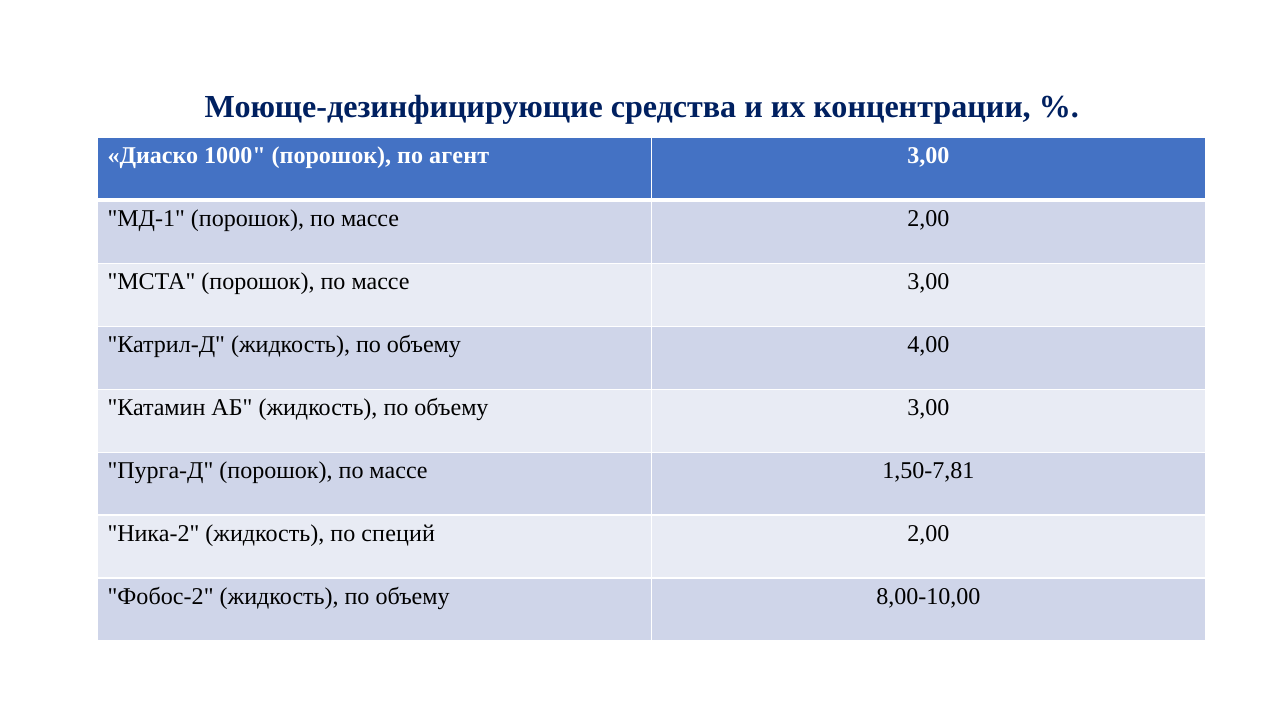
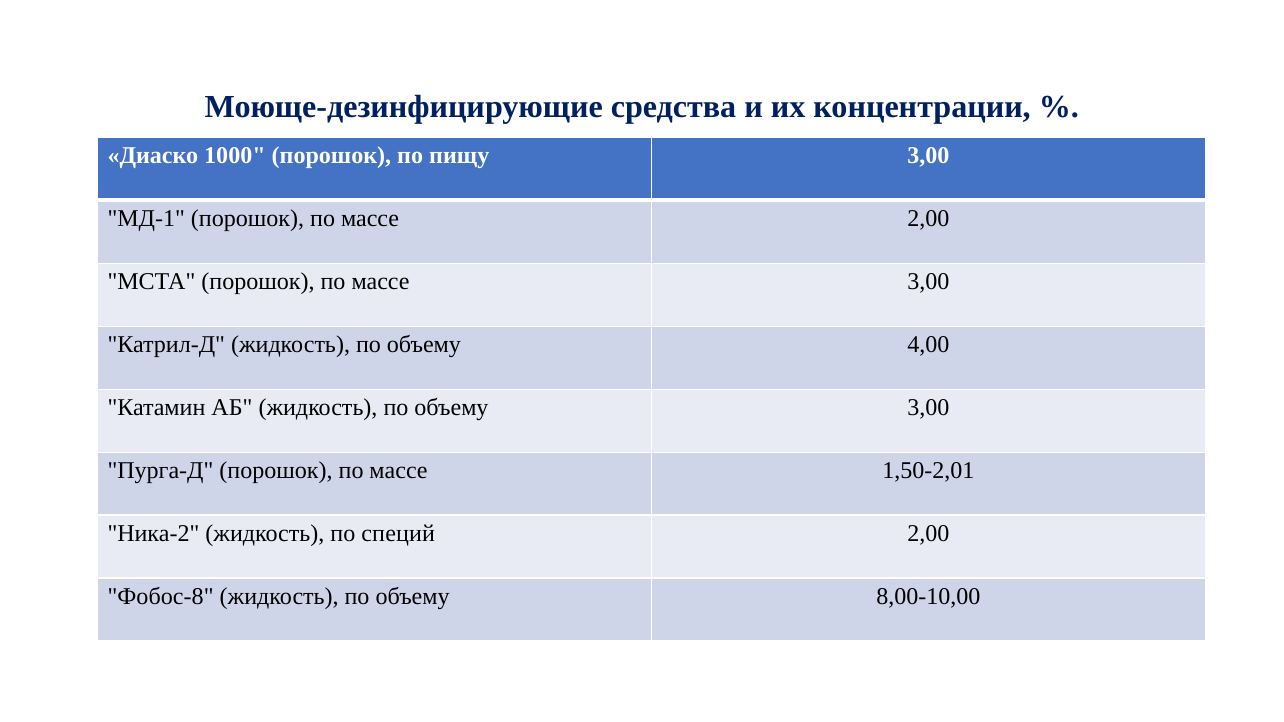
агент: агент -> пищу (459, 156)
1,50-7,81: 1,50-7,81 -> 1,50-2,01 (928, 471)
Фобос-2: Фобос-2 -> Фобос-8 (161, 597)
